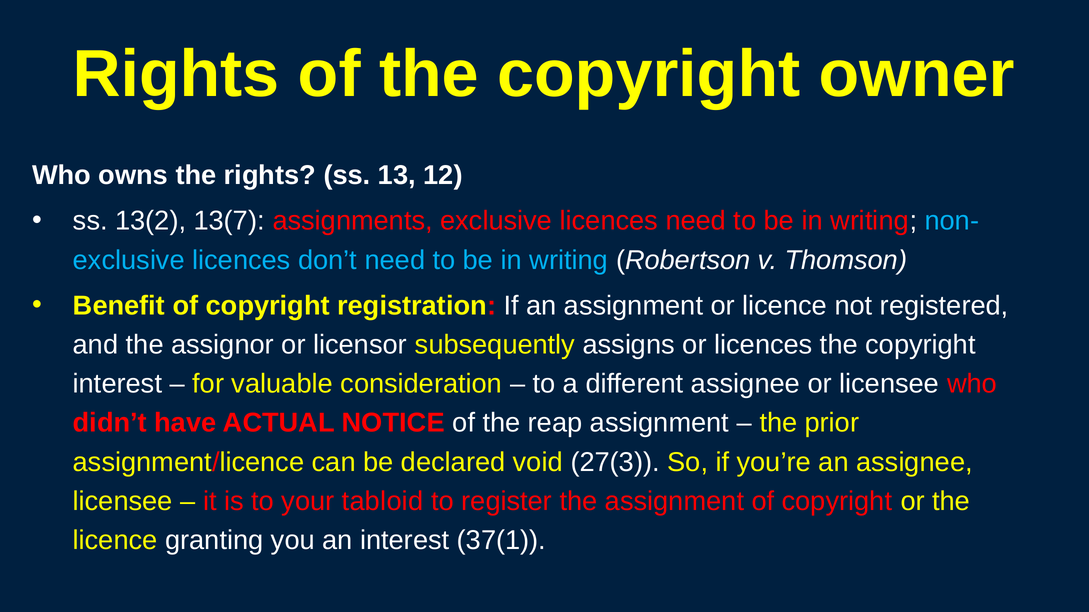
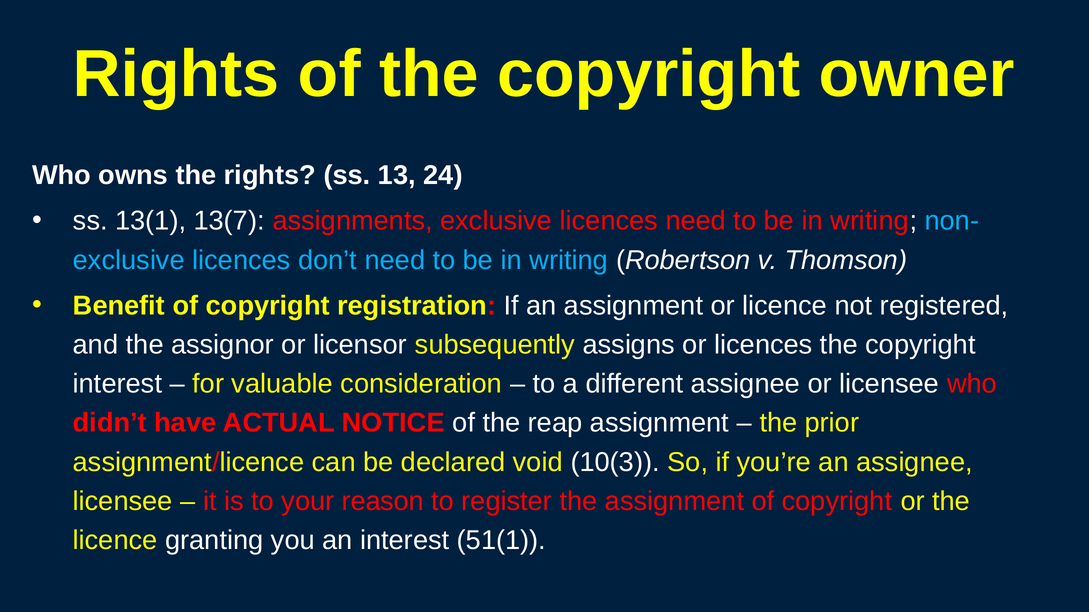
12: 12 -> 24 (443, 176)
13(2: 13(2 -> 13(1 (151, 221)
27(3: 27(3 -> 10(3 (615, 463)
tabloid: tabloid -> reason (383, 502)
37(1: 37(1 -> 51(1 (501, 541)
